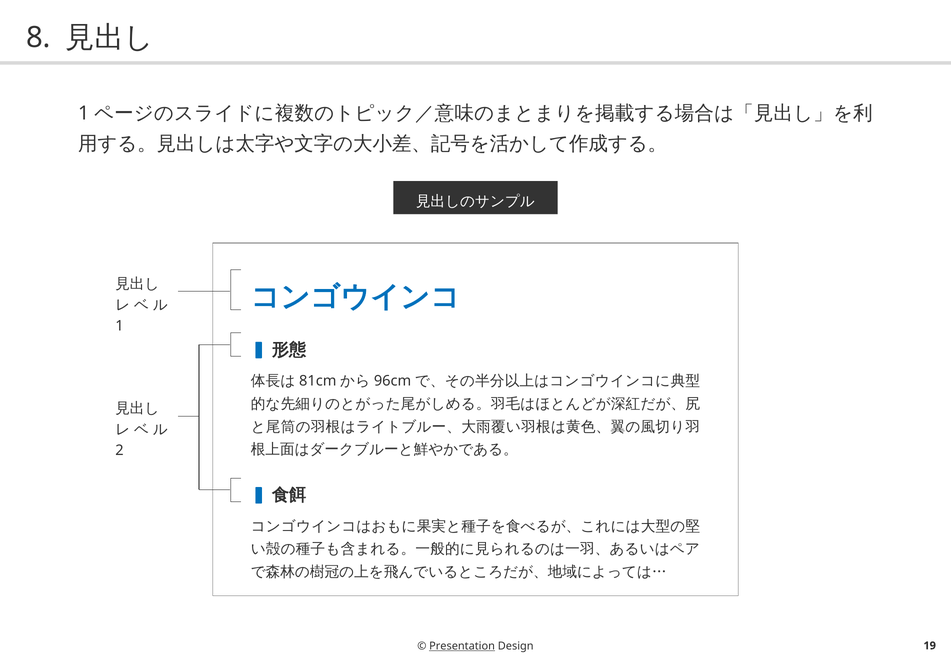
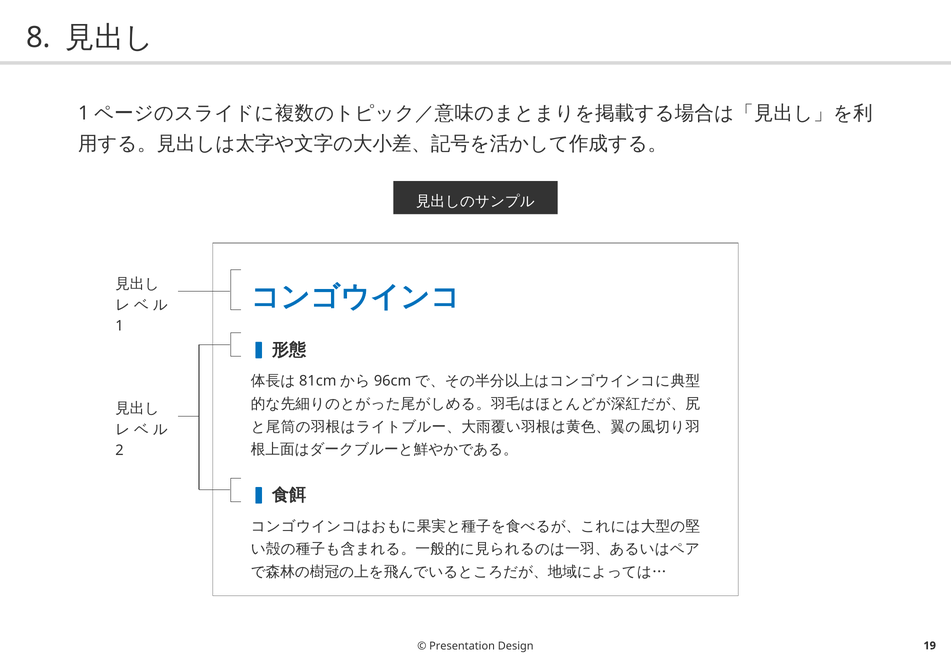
Presentation underline: present -> none (462, 645)
